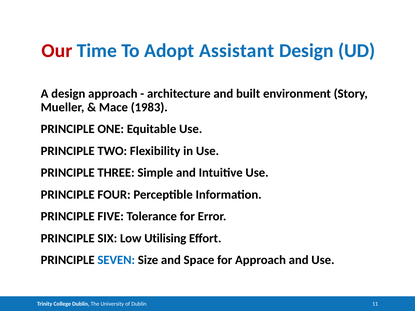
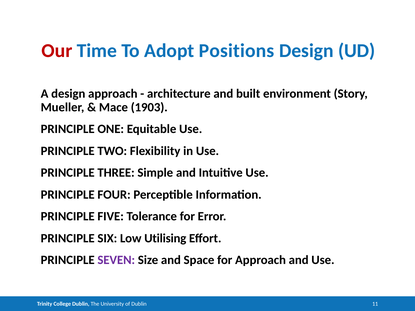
Assistant: Assistant -> Positions (237, 51)
1983: 1983 -> 1903 (149, 107)
SEVEN colour: blue -> purple (116, 260)
